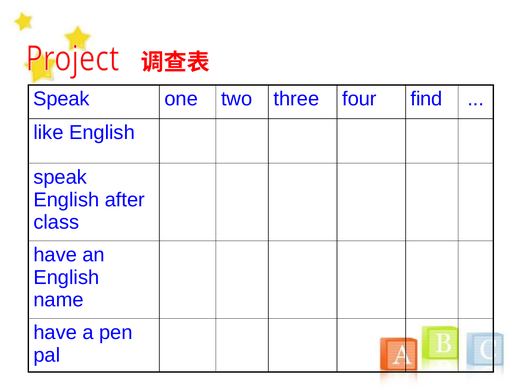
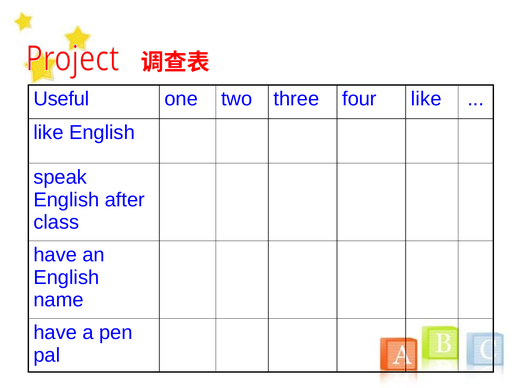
Speak: Speak -> Useful (61, 99)
four find: find -> like (426, 99)
